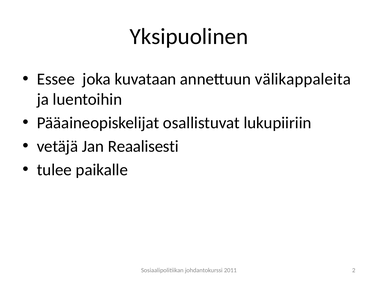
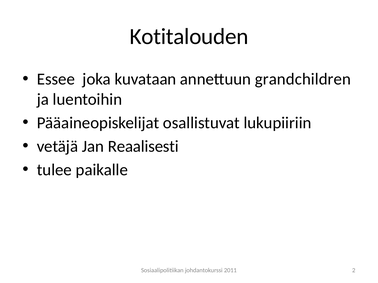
Yksipuolinen: Yksipuolinen -> Kotitalouden (189, 37)
välikappaleita: välikappaleita -> grandchildren (303, 79)
